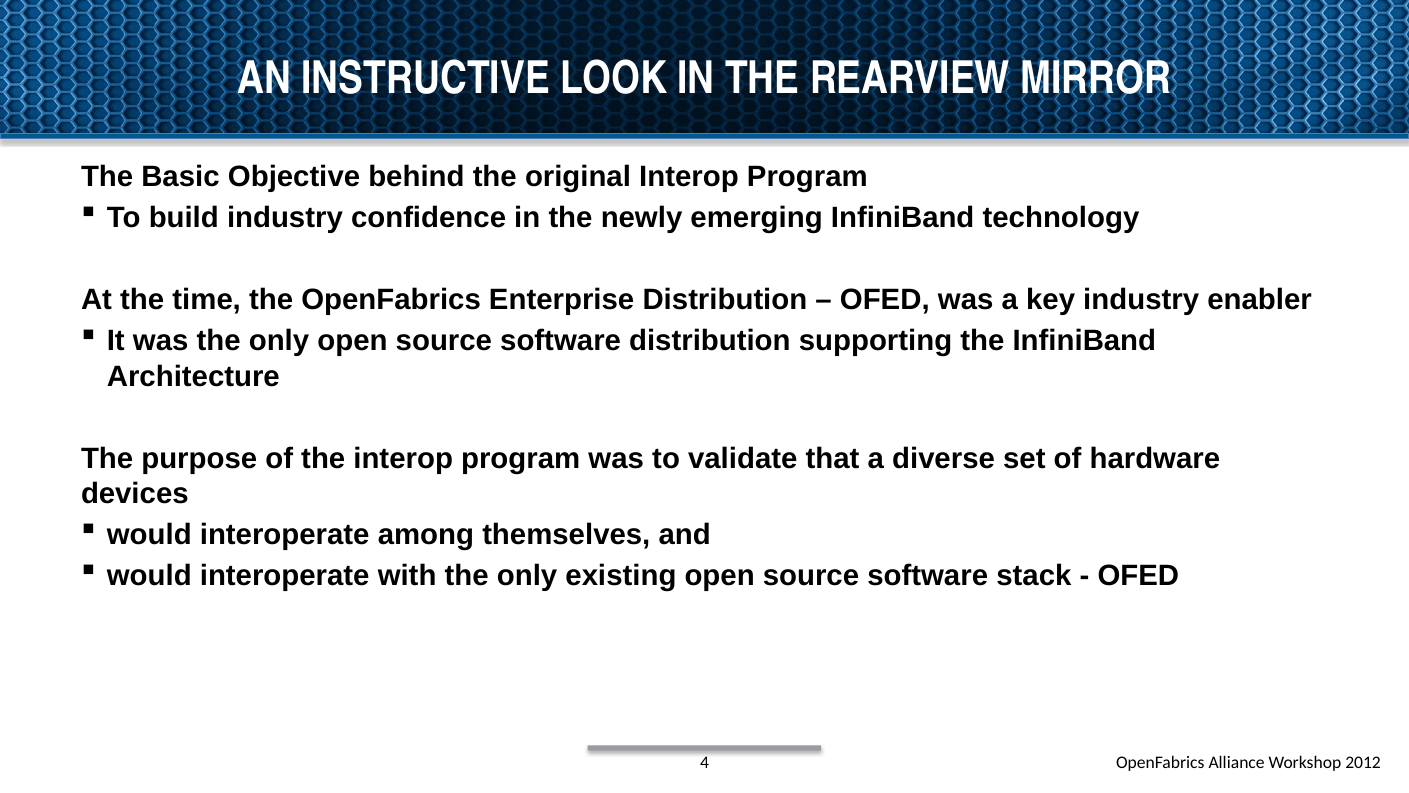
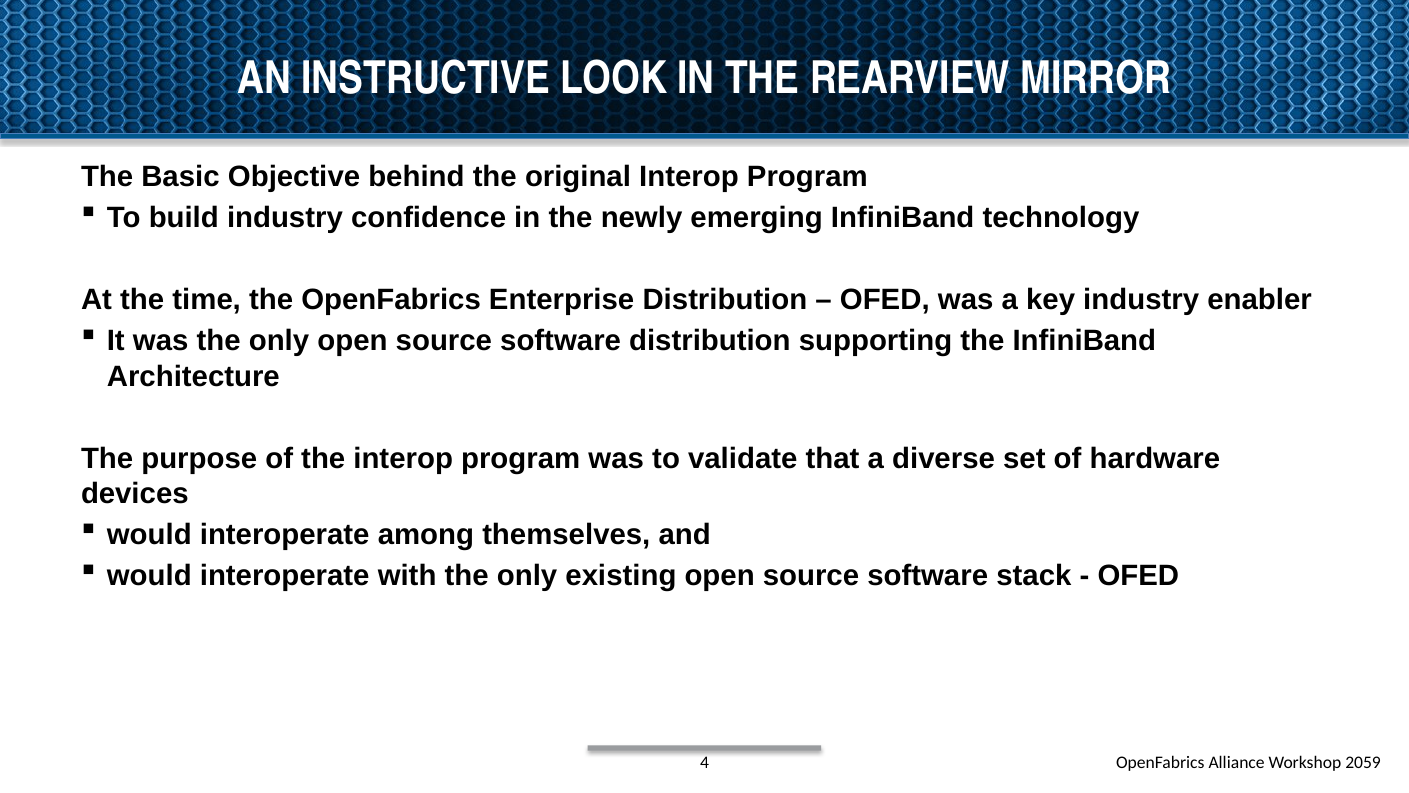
2012: 2012 -> 2059 (1363, 762)
